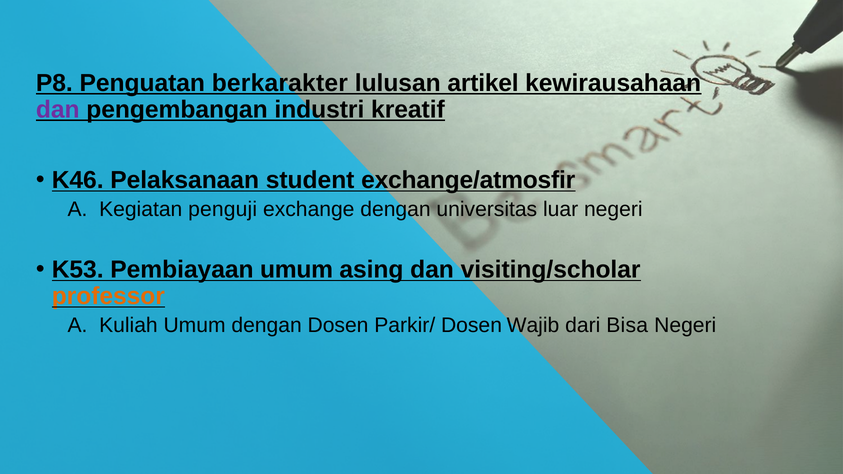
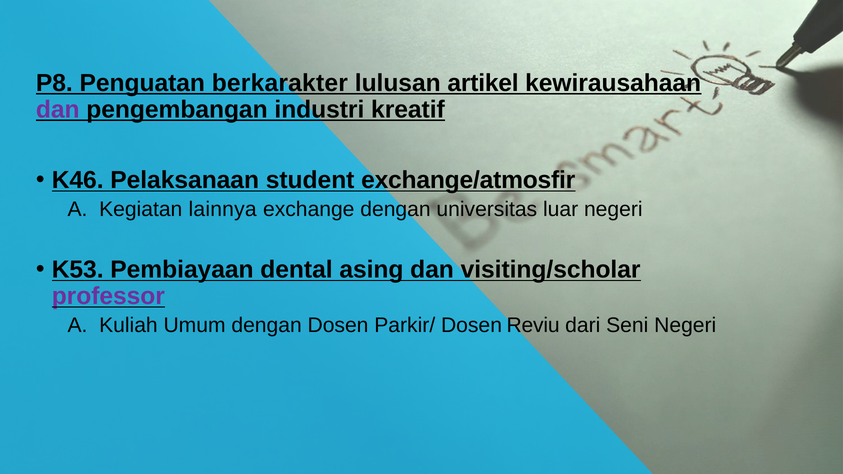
penguji: penguji -> lainnya (223, 209)
Pembiayaan umum: umum -> dental (296, 270)
professor colour: orange -> purple (108, 296)
Wajib: Wajib -> Reviu (533, 325)
Bisa: Bisa -> Seni (627, 325)
